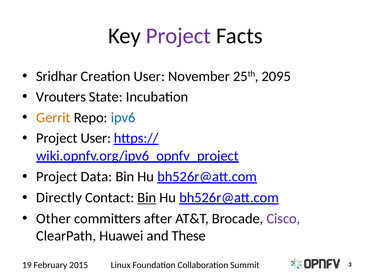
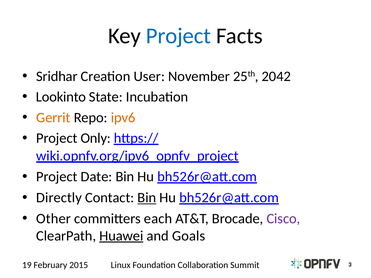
Project colour: purple -> blue (178, 36)
2095: 2095 -> 2042 (276, 76)
Vrouters: Vrouters -> Lookinto (61, 97)
ipv6 colour: blue -> orange (123, 118)
Project User: User -> Only (96, 138)
Data: Data -> Date (97, 177)
after: after -> each (158, 219)
Huawei underline: none -> present (121, 236)
These: These -> Goals (189, 236)
